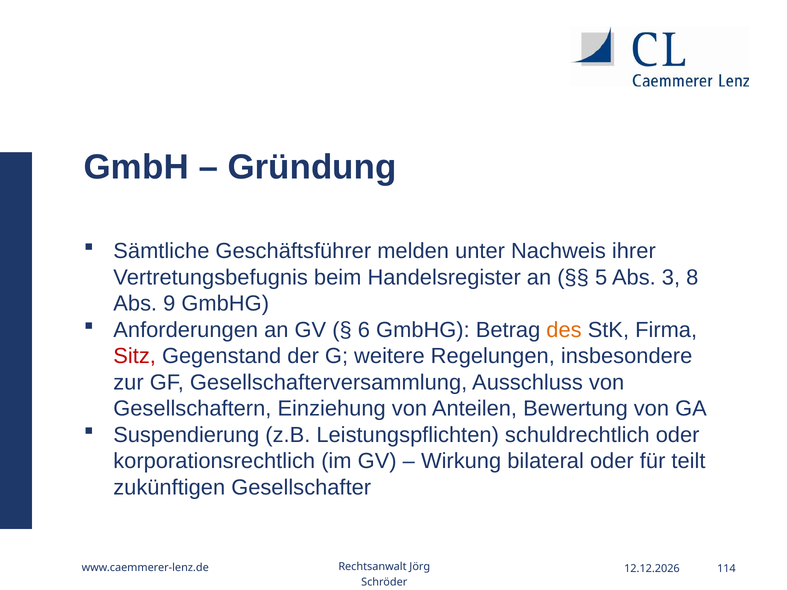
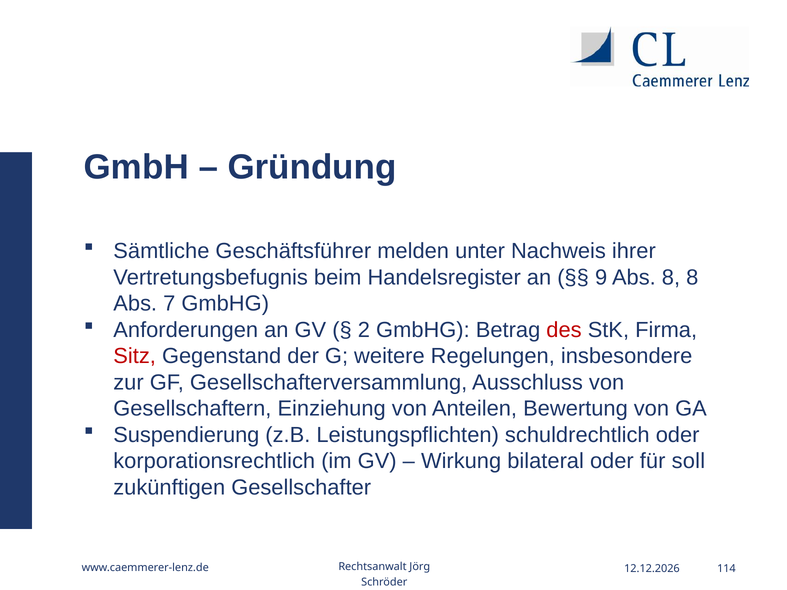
5: 5 -> 9 (601, 278)
Abs 3: 3 -> 8 (671, 278)
9: 9 -> 7 (169, 304)
6: 6 -> 2 (364, 330)
des colour: orange -> red (564, 330)
teilt: teilt -> soll (688, 461)
